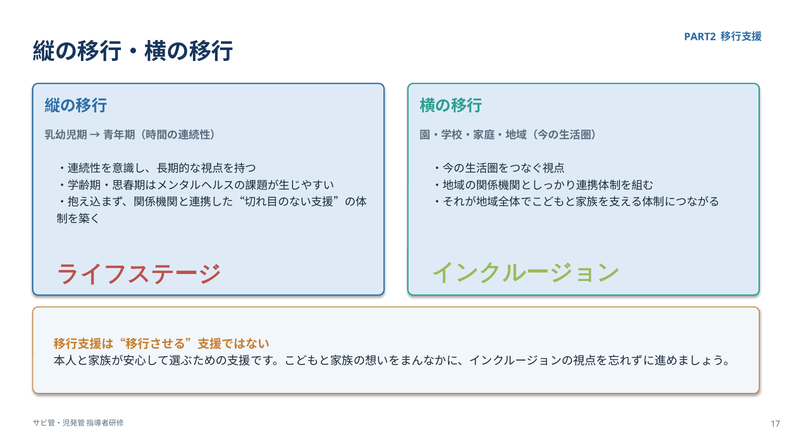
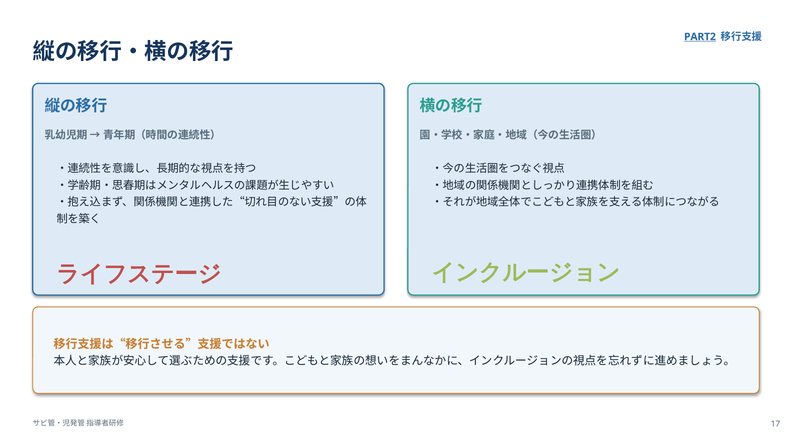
PART2 underline: none -> present (700, 37)
